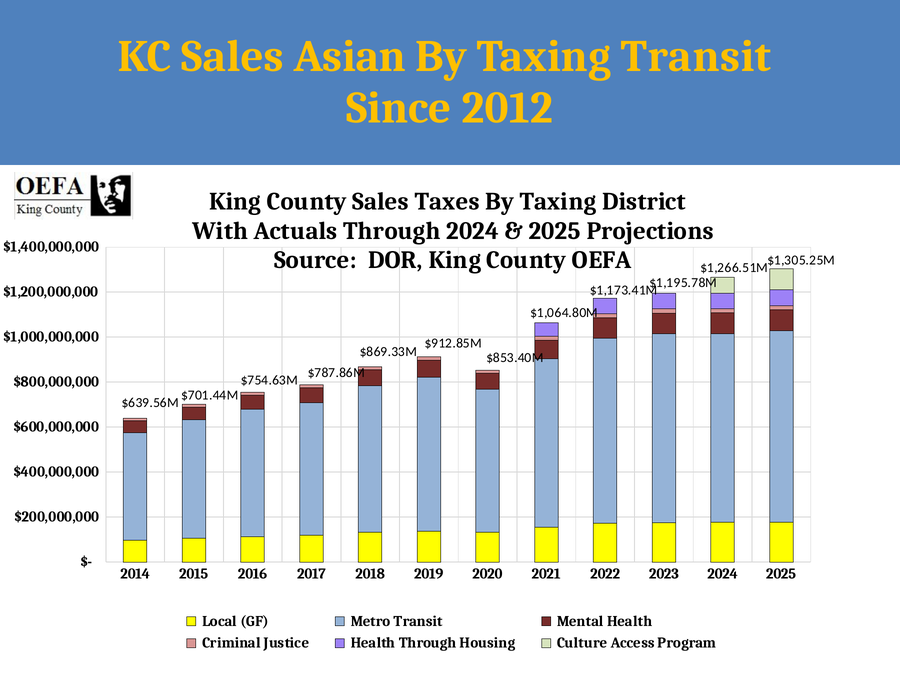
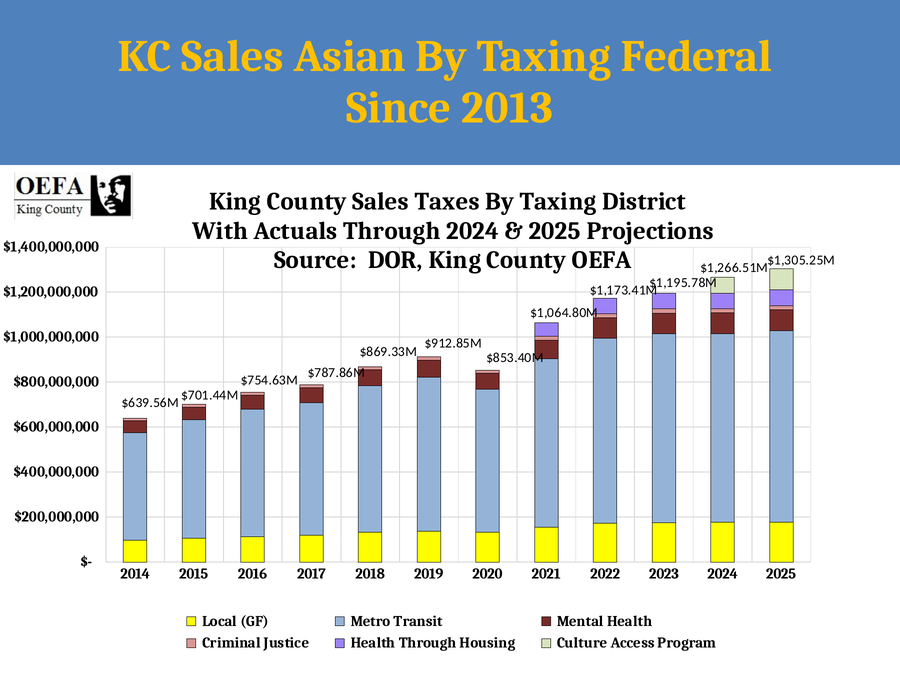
Taxing Transit: Transit -> Federal (696, 56)
2012: 2012 -> 2013 (507, 108)
